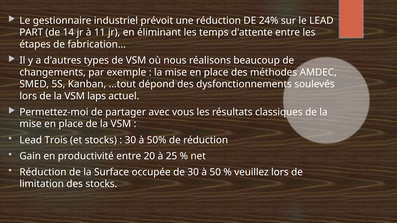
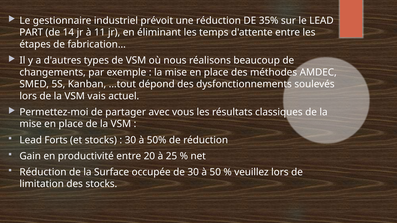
24%: 24% -> 35% (269, 21)
laps: laps -> vais (97, 96)
Trois: Trois -> Forts (56, 140)
